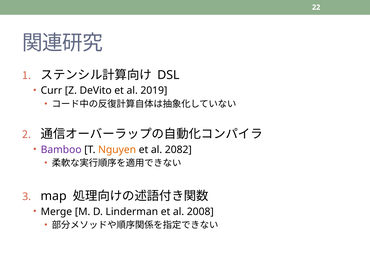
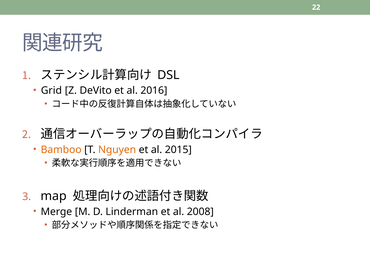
Curr: Curr -> Grid (51, 90)
2019: 2019 -> 2016 (154, 90)
Bamboo colour: purple -> orange (61, 149)
2082: 2082 -> 2015 (178, 149)
